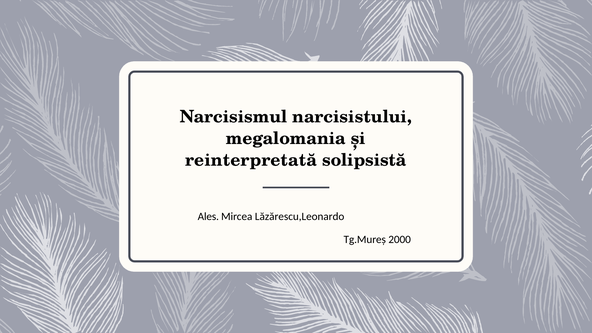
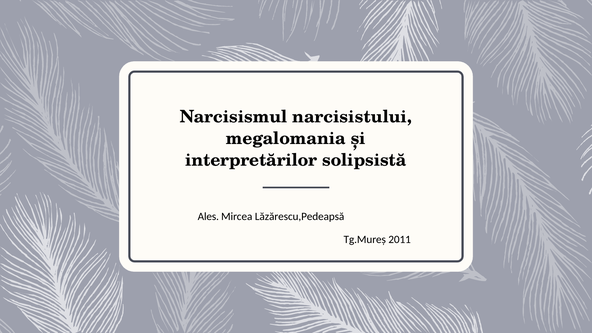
reinterpretată: reinterpretată -> interpretărilor (251, 160)
Lăzărescu,Leonardo: Lăzărescu,Leonardo -> Lăzărescu,Pedeapsă (300, 216)
2000: 2000 -> 2011 (400, 239)
